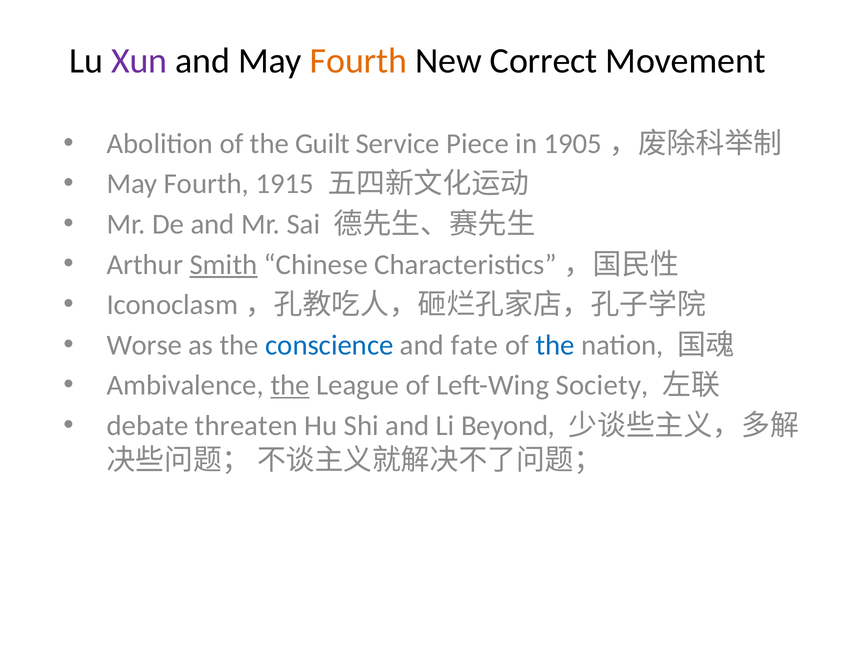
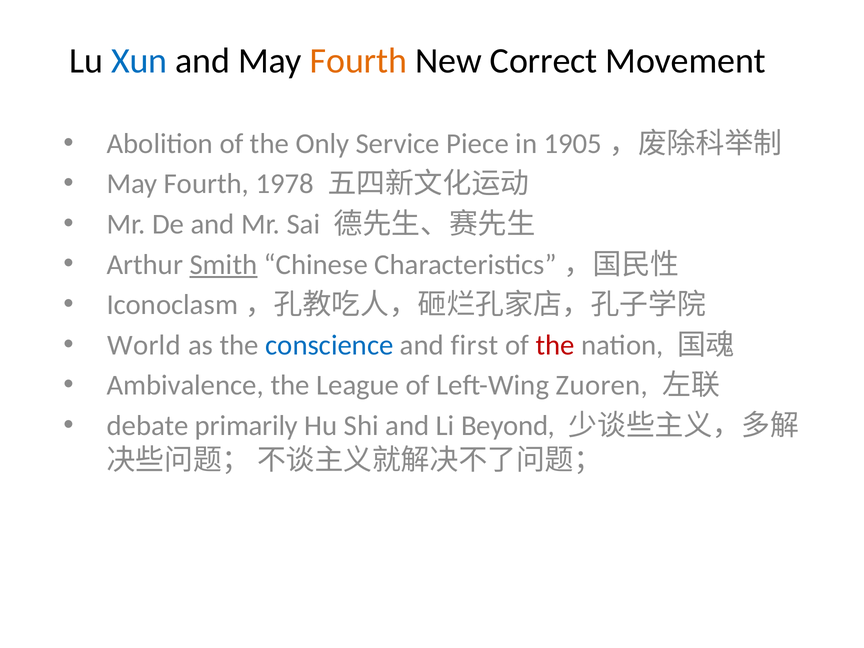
Xun colour: purple -> blue (139, 61)
Guilt: Guilt -> Only (322, 144)
1915: 1915 -> 1978 (285, 184)
Worse: Worse -> World (144, 345)
fate: fate -> first (474, 345)
the colour: blue -> red (555, 345)
the underline: present -> none (290, 385)
Society: Society -> Zuoren (602, 385)
threaten: threaten -> primarily (246, 426)
